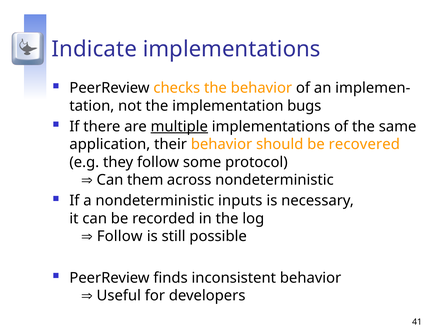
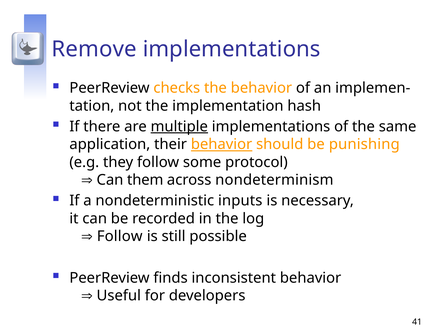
Indicate: Indicate -> Remove (94, 49)
bugs: bugs -> hash (304, 106)
behavior underline: none -> present (222, 144)
recovered: recovered -> punishing (364, 144)
across nondeterministic: nondeterministic -> nondeterminism (274, 180)
